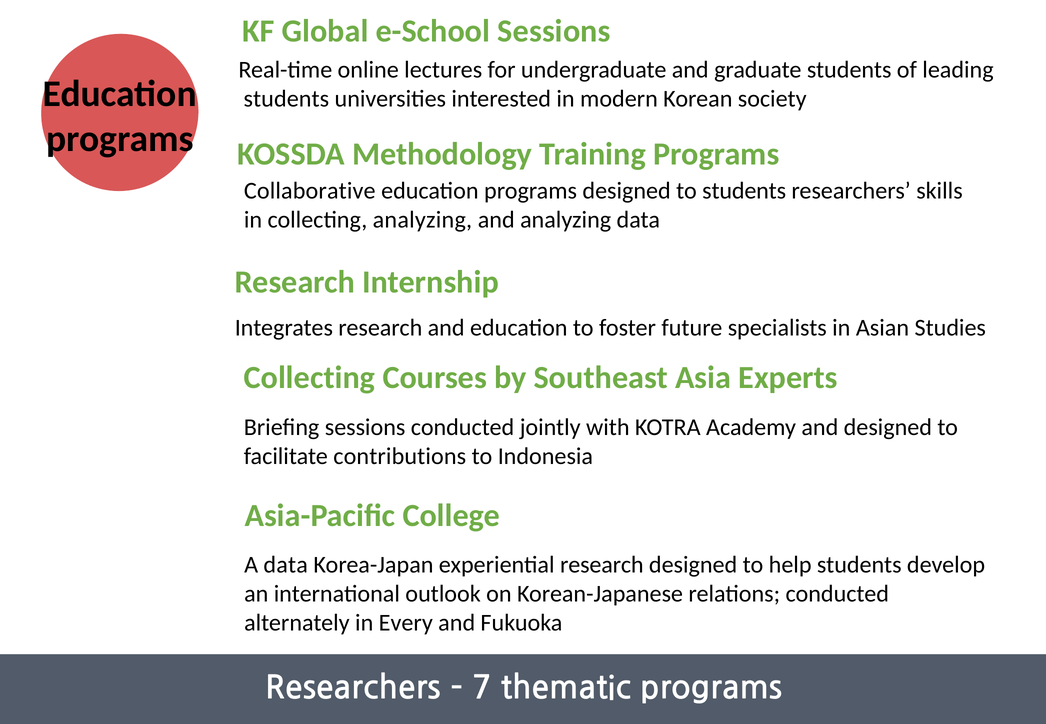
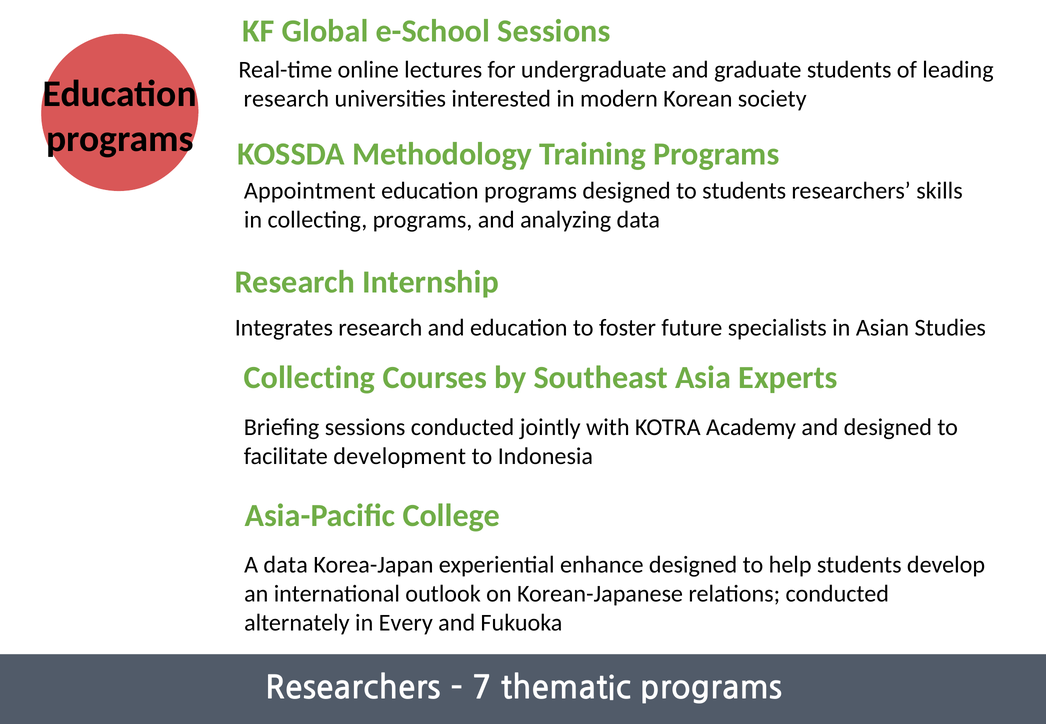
students: students -> research (286, 99)
Collaborative: Collaborative -> Appointment (310, 191)
collecting analyzing: analyzing -> programs (423, 220)
contributions: contributions -> development (400, 456)
experiential research: research -> enhance (602, 565)
